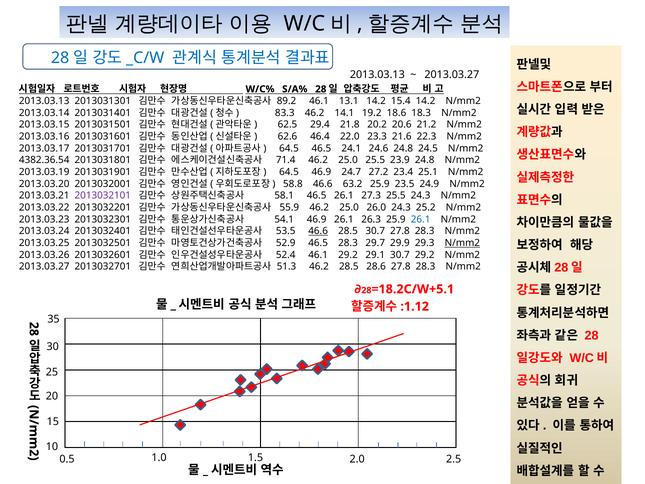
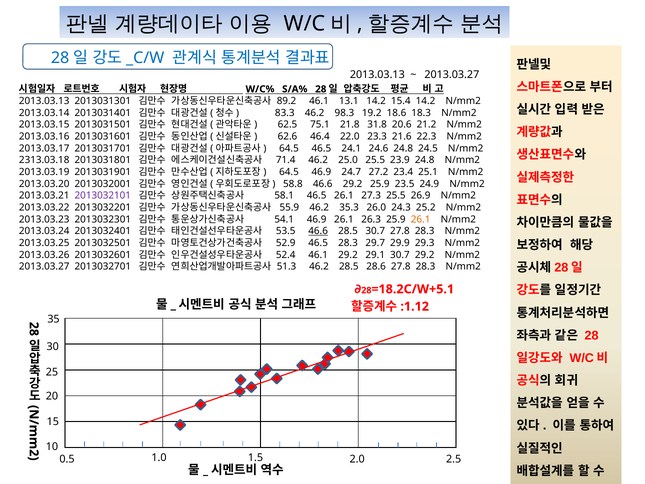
14.1: 14.1 -> 98.3 (344, 113)
29.4: 29.4 -> 75.1 (320, 125)
20.2: 20.2 -> 31.8 (377, 125)
4382.36.54: 4382.36.54 -> 2313.03.18 (44, 160)
46.6 63.2: 63.2 -> 29.2 (353, 184)
25.5 24.3: 24.3 -> 26.9 (421, 196)
55.9 46.2 25.0: 25.0 -> 35.3 (349, 207)
26.1 colour: blue -> orange (421, 219)
N/mm2 underline: present -> none (462, 243)
